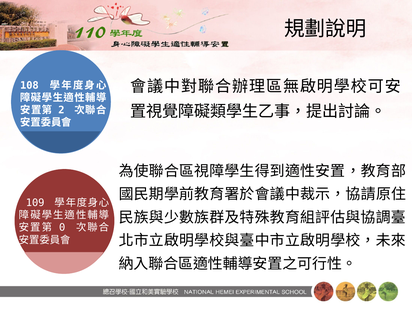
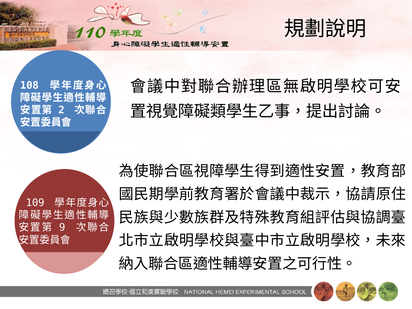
0: 0 -> 9 (62, 228)
